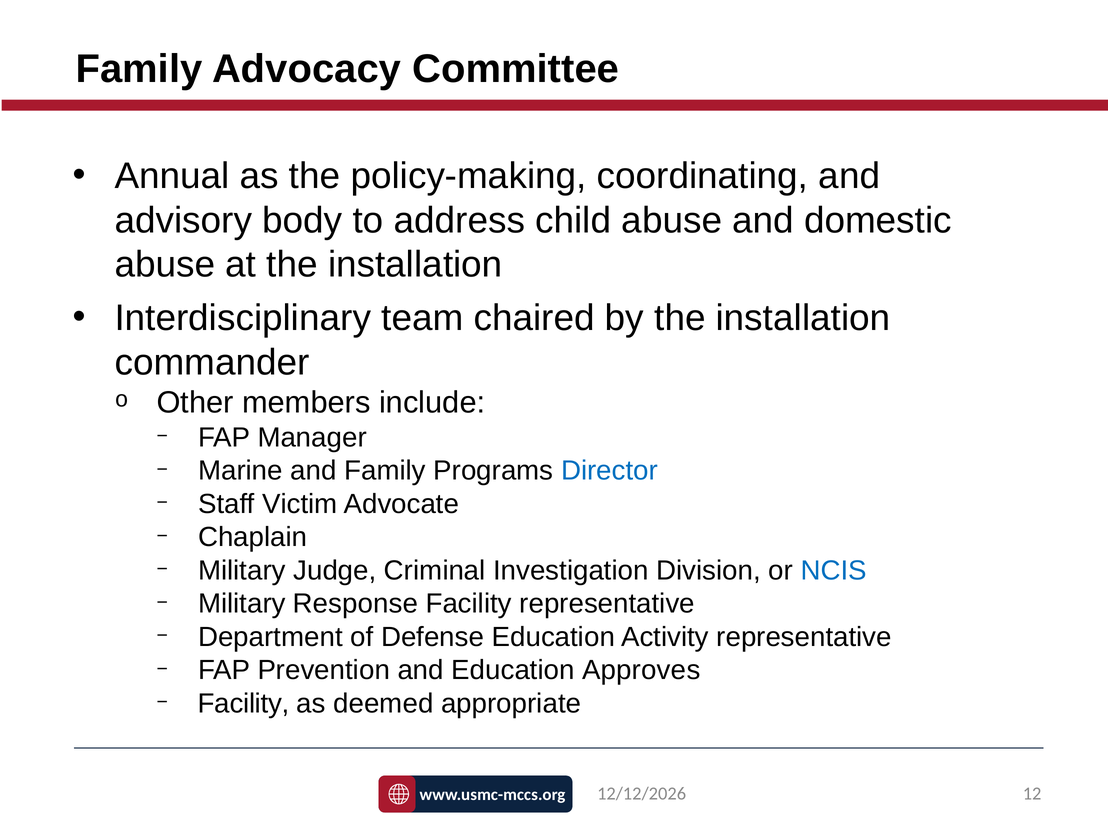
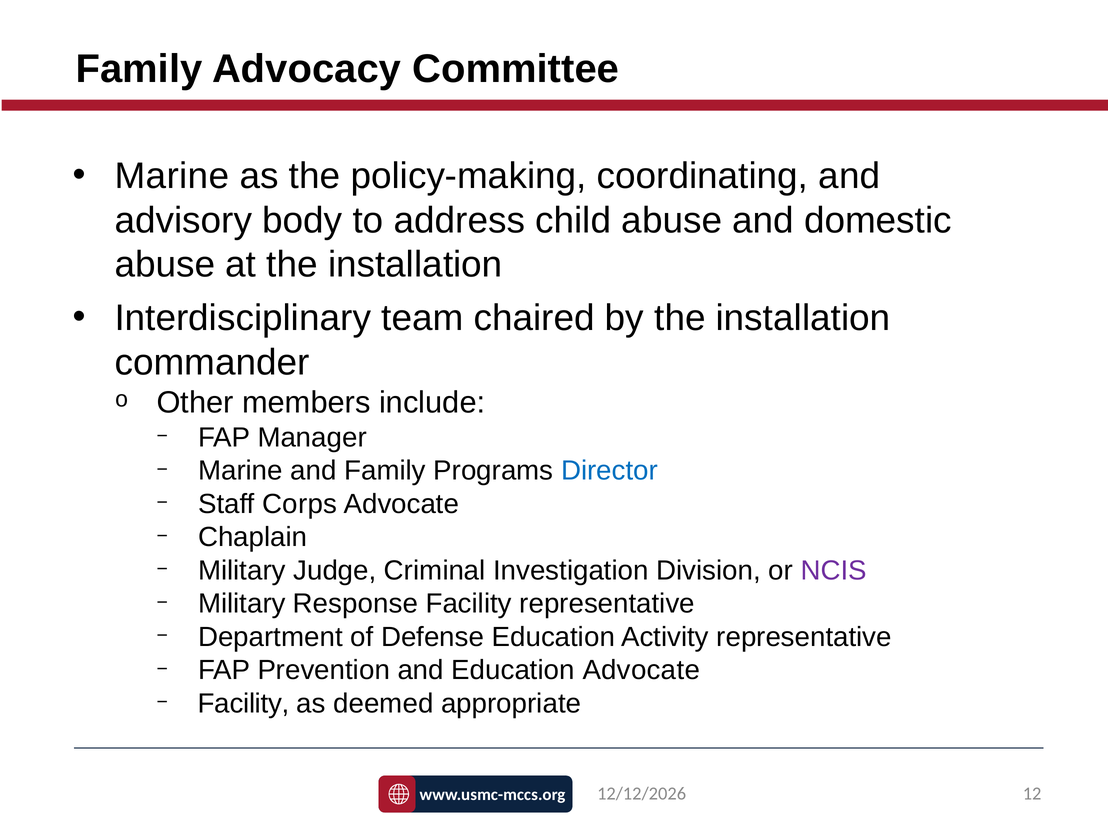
Annual: Annual -> Marine (172, 176)
Victim: Victim -> Corps (300, 504)
NCIS colour: blue -> purple (834, 571)
Education Approves: Approves -> Advocate (641, 670)
